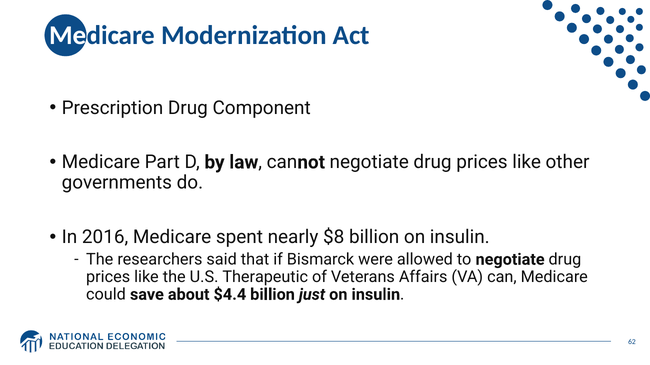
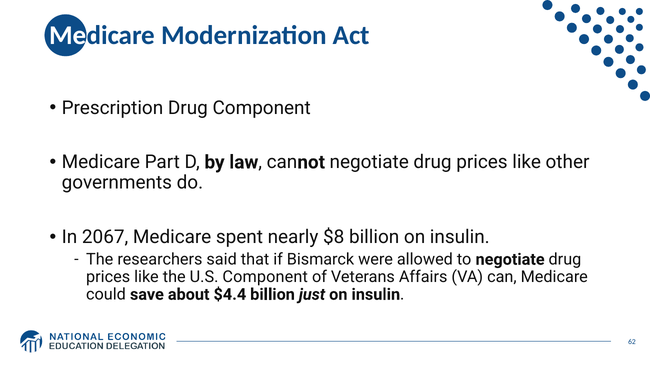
2016: 2016 -> 2067 (105, 237)
U.S Therapeutic: Therapeutic -> Component (265, 277)
